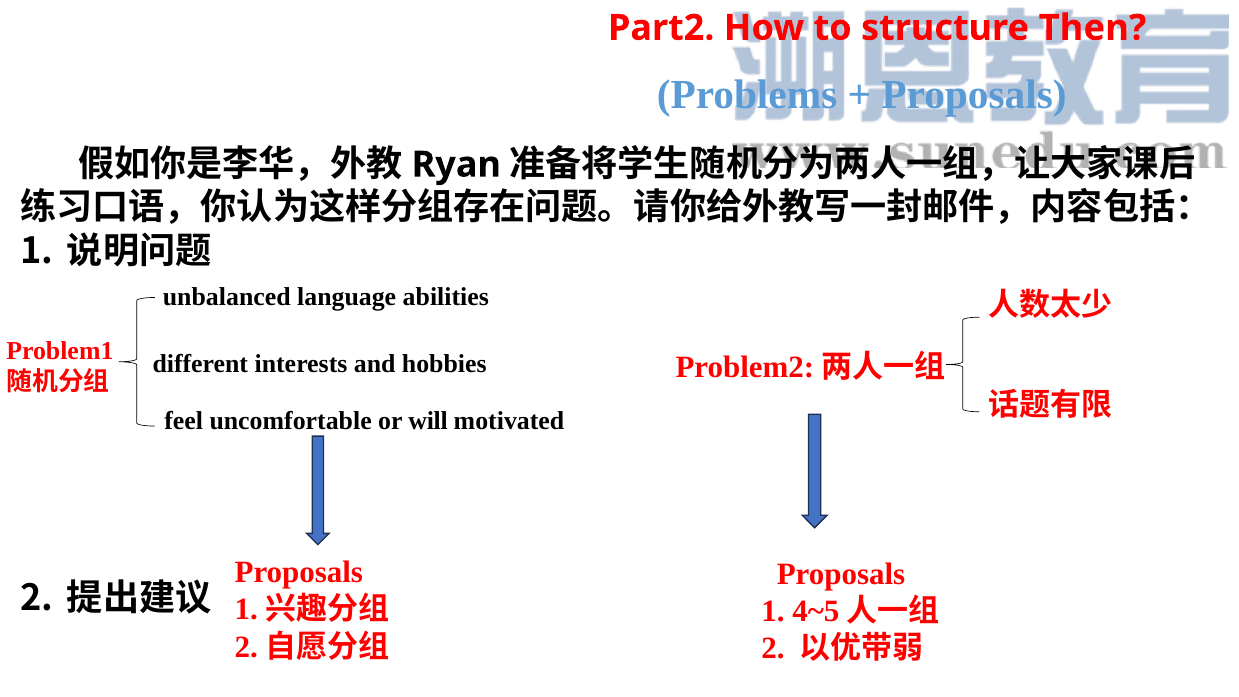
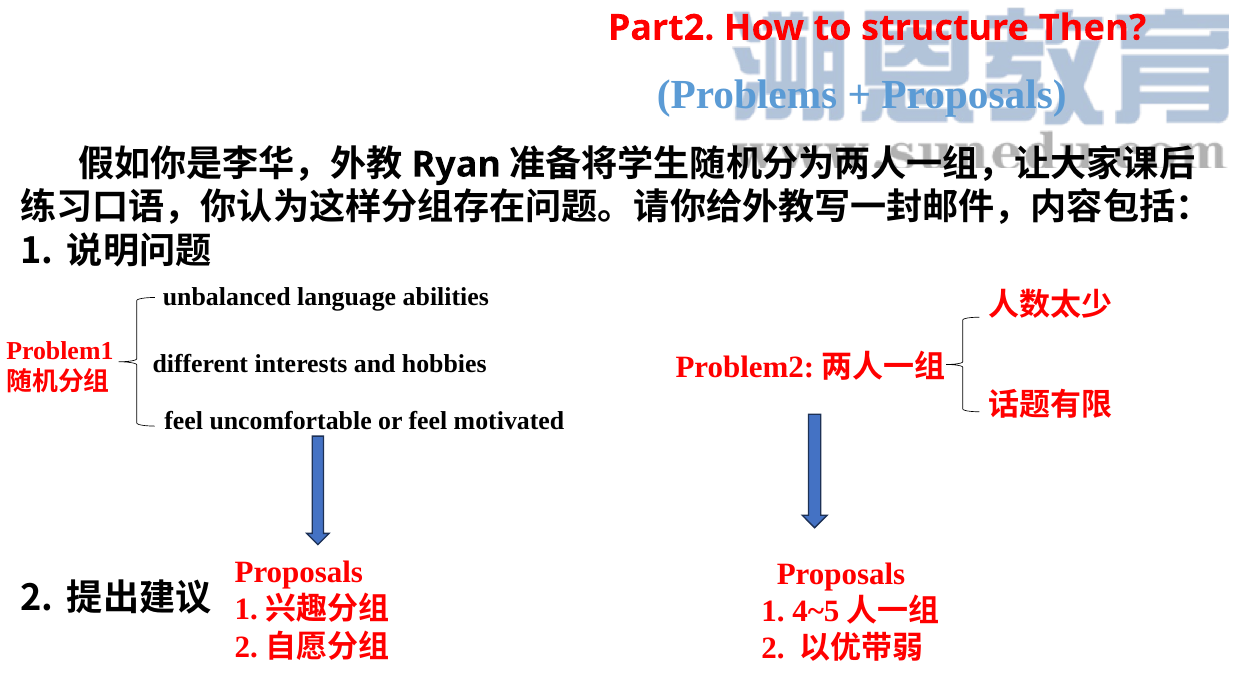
or will: will -> feel (428, 420)
